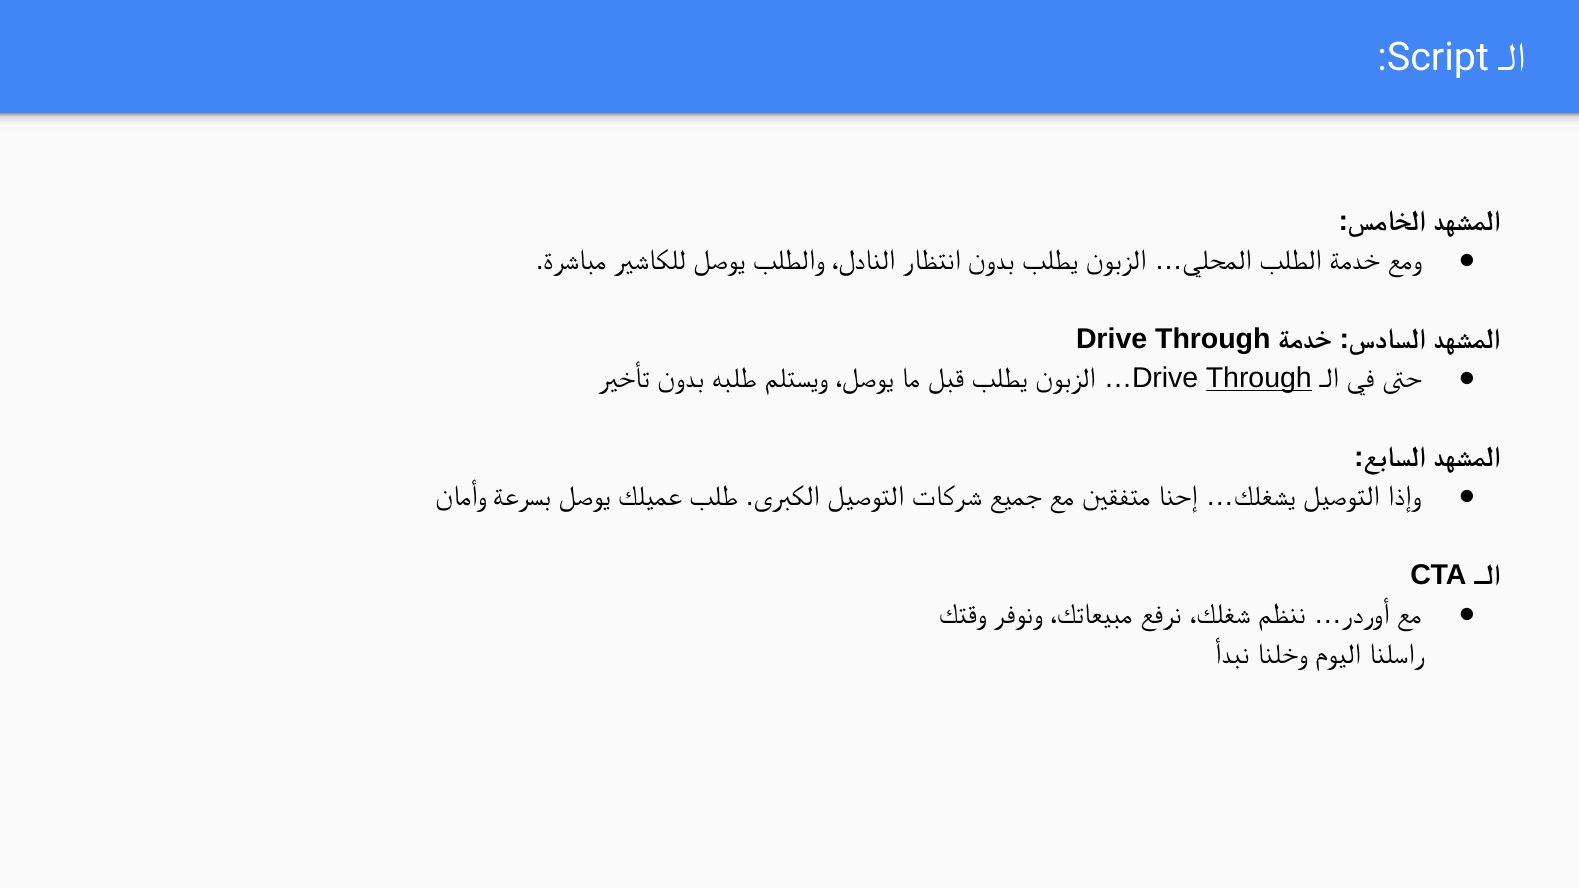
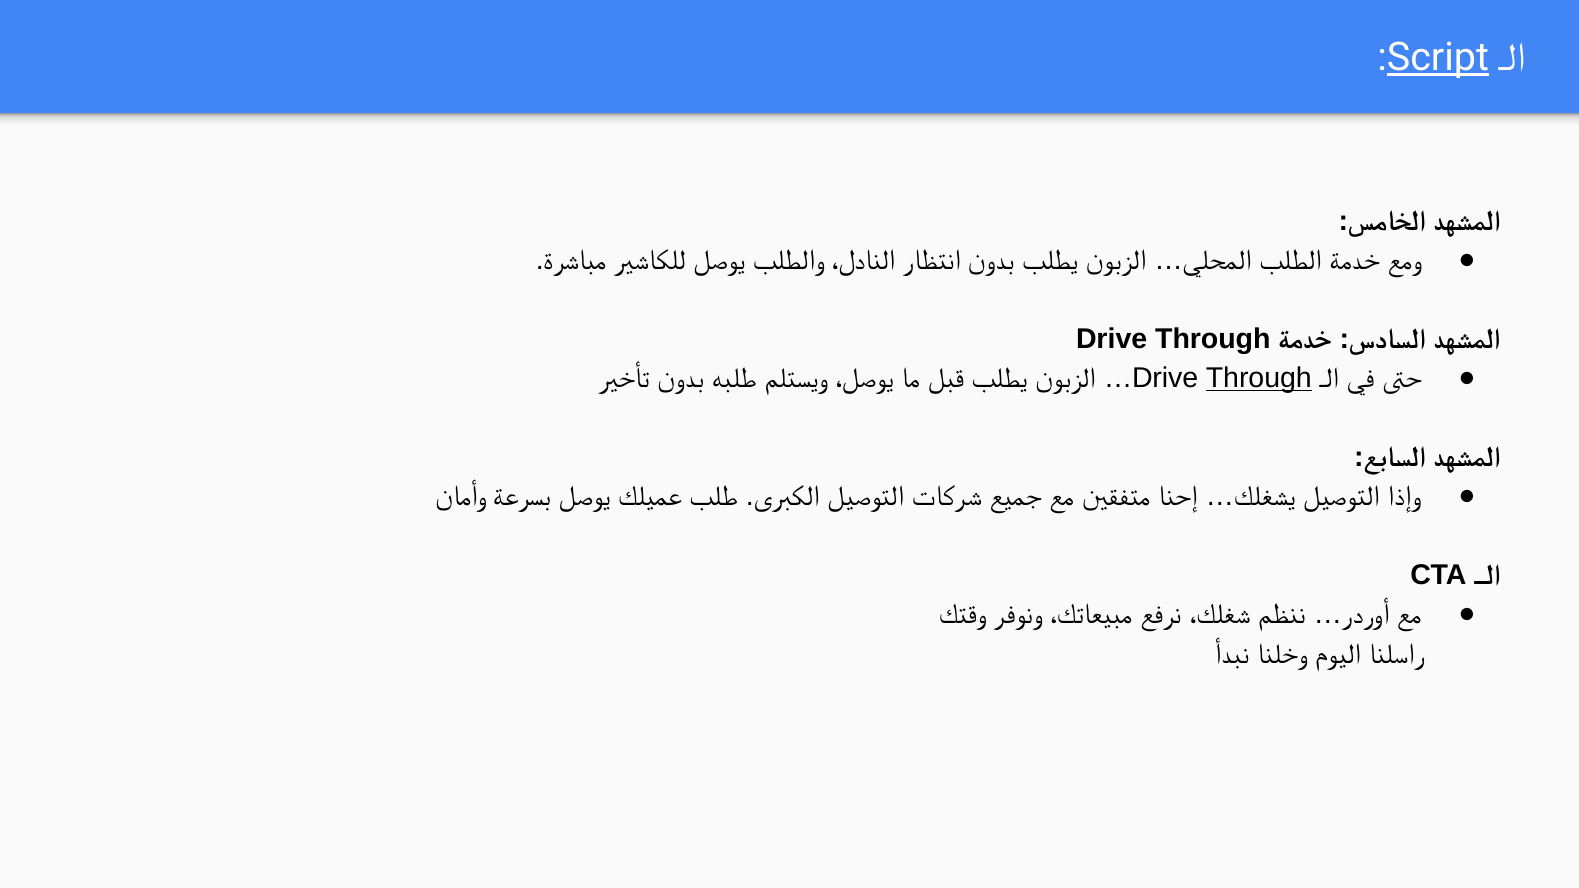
Script underline: none -> present (1438, 58)
